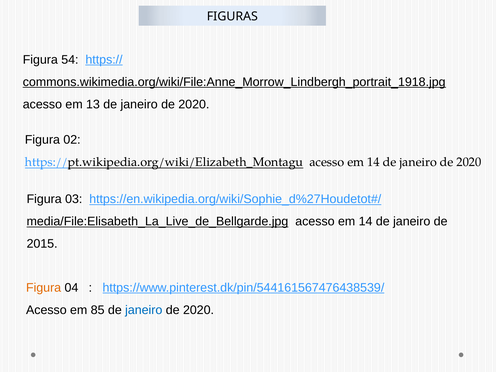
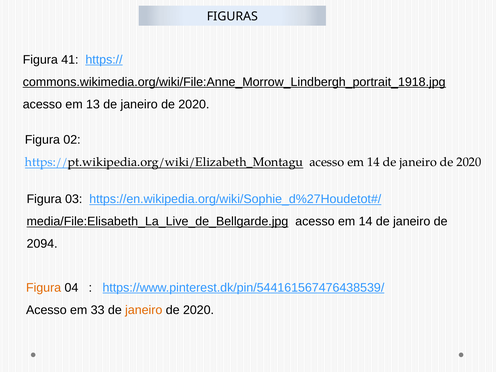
54: 54 -> 41 (70, 60)
2015: 2015 -> 2094 (42, 244)
85: 85 -> 33 (98, 310)
janeiro colour: blue -> orange (144, 310)
